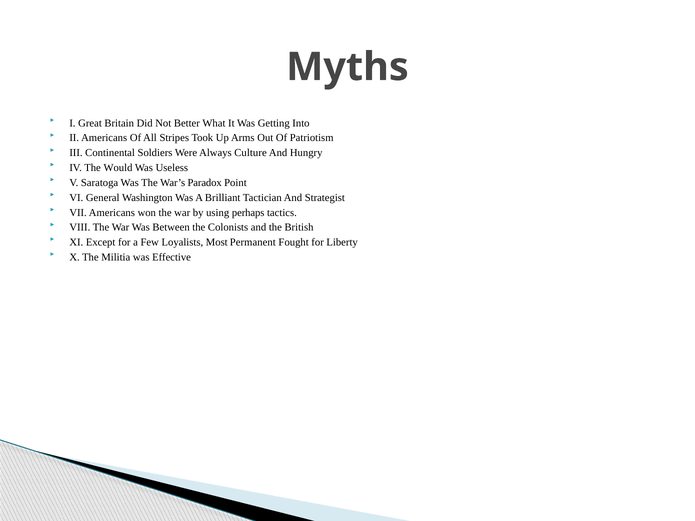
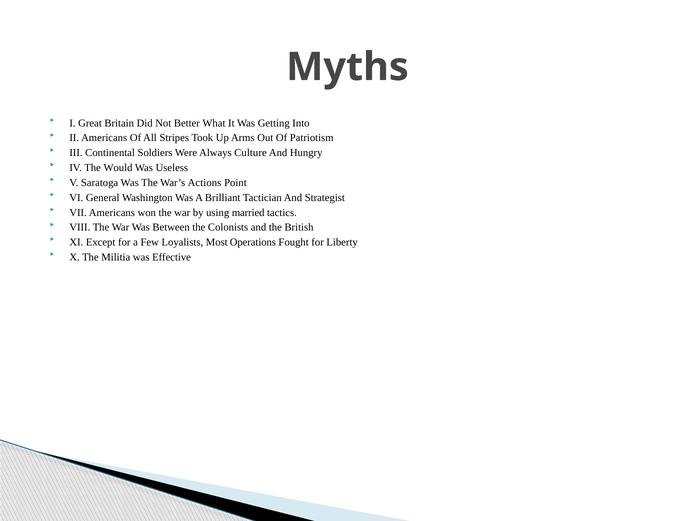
Paradox: Paradox -> Actions (205, 183)
perhaps: perhaps -> married (248, 213)
Permanent: Permanent -> Operations (253, 242)
